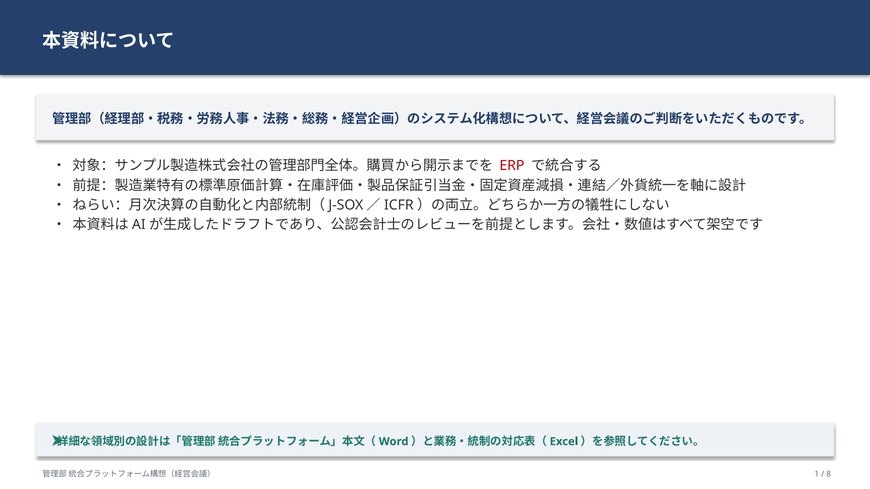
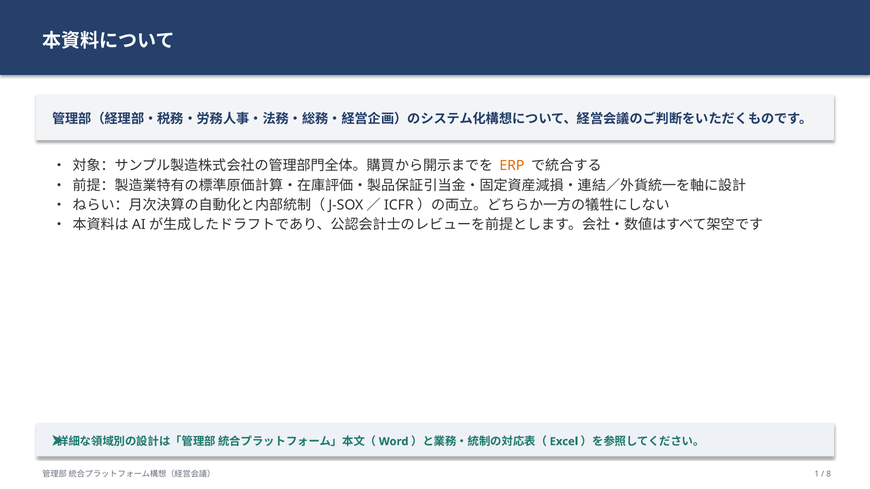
ERP colour: red -> orange (512, 166)
